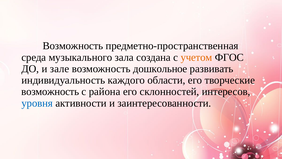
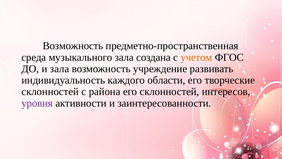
и зале: зале -> зала (60, 69)
дошкольное: дошкольное -> учреждение (160, 69)
возможность: возможность -> склонностей (50, 91)
уровня colour: blue -> purple (37, 103)
